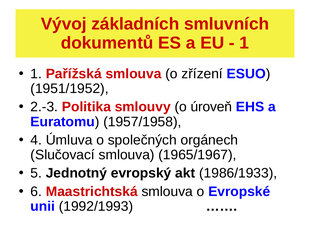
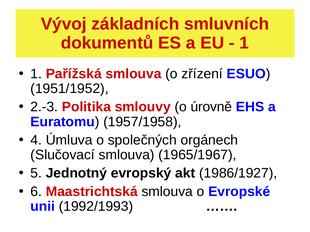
úroveň: úroveň -> úrovně (211, 107)
1986/1933: 1986/1933 -> 1986/1927 (238, 174)
